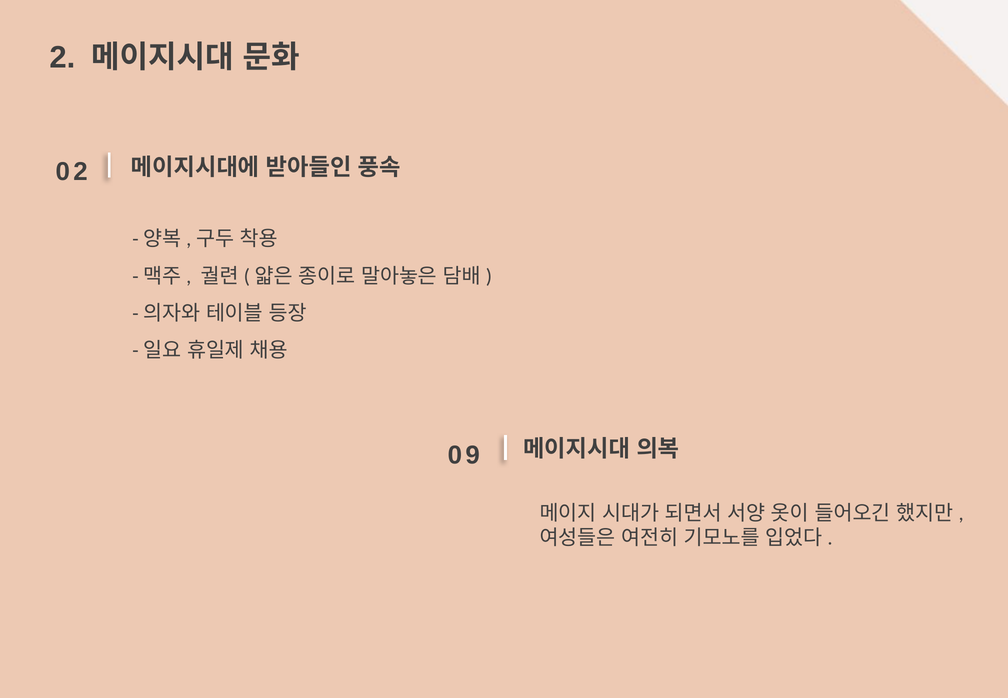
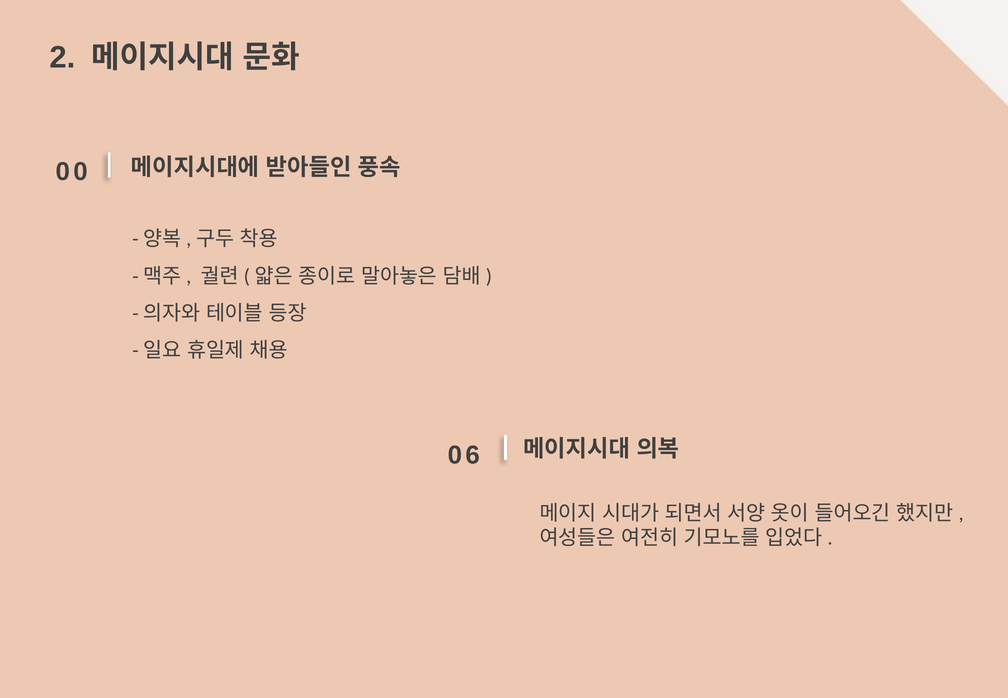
0 2: 2 -> 0 (80, 172)
9: 9 -> 6 (473, 455)
